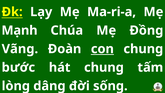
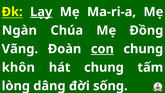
Lạy underline: none -> present (41, 12)
Mạnh: Mạnh -> Ngàn (19, 30)
bước: bước -> khôn (18, 67)
